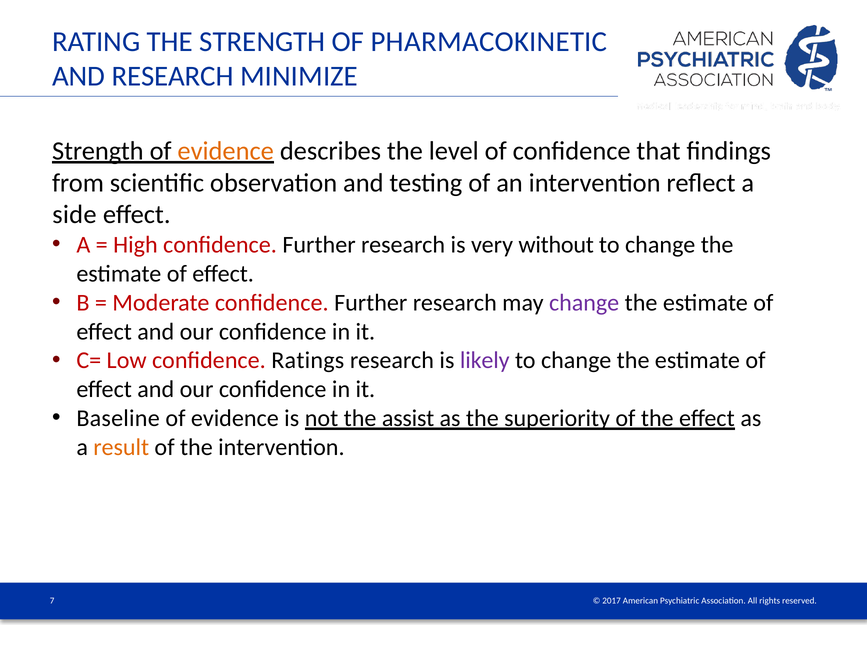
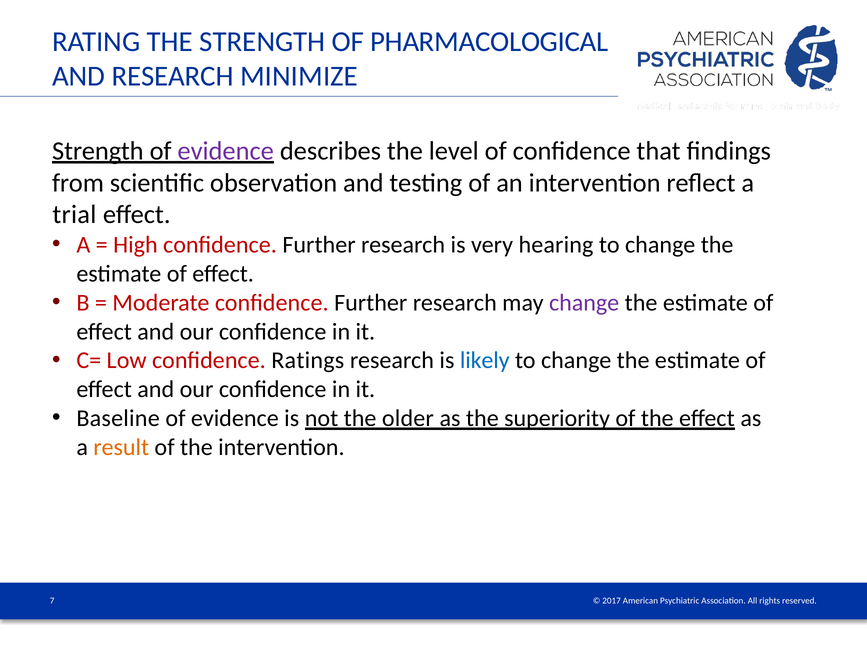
PHARMACOKINETIC: PHARMACOKINETIC -> PHARMACOLOGICAL (489, 42)
evidence colour: orange -> purple (226, 151)
side: side -> trial (74, 215)
without: without -> hearing (556, 245)
likely colour: purple -> blue (485, 361)
assist: assist -> older (408, 419)
